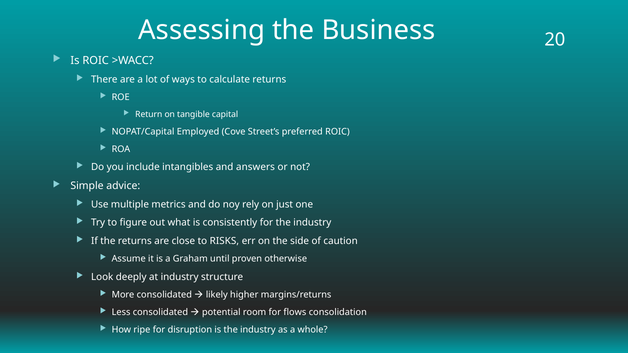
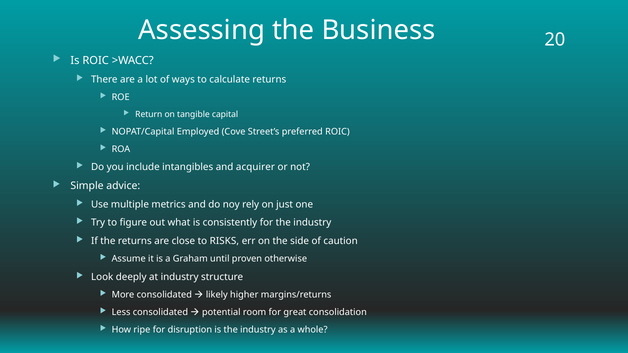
answers: answers -> acquirer (255, 167)
flows: flows -> great (295, 313)
